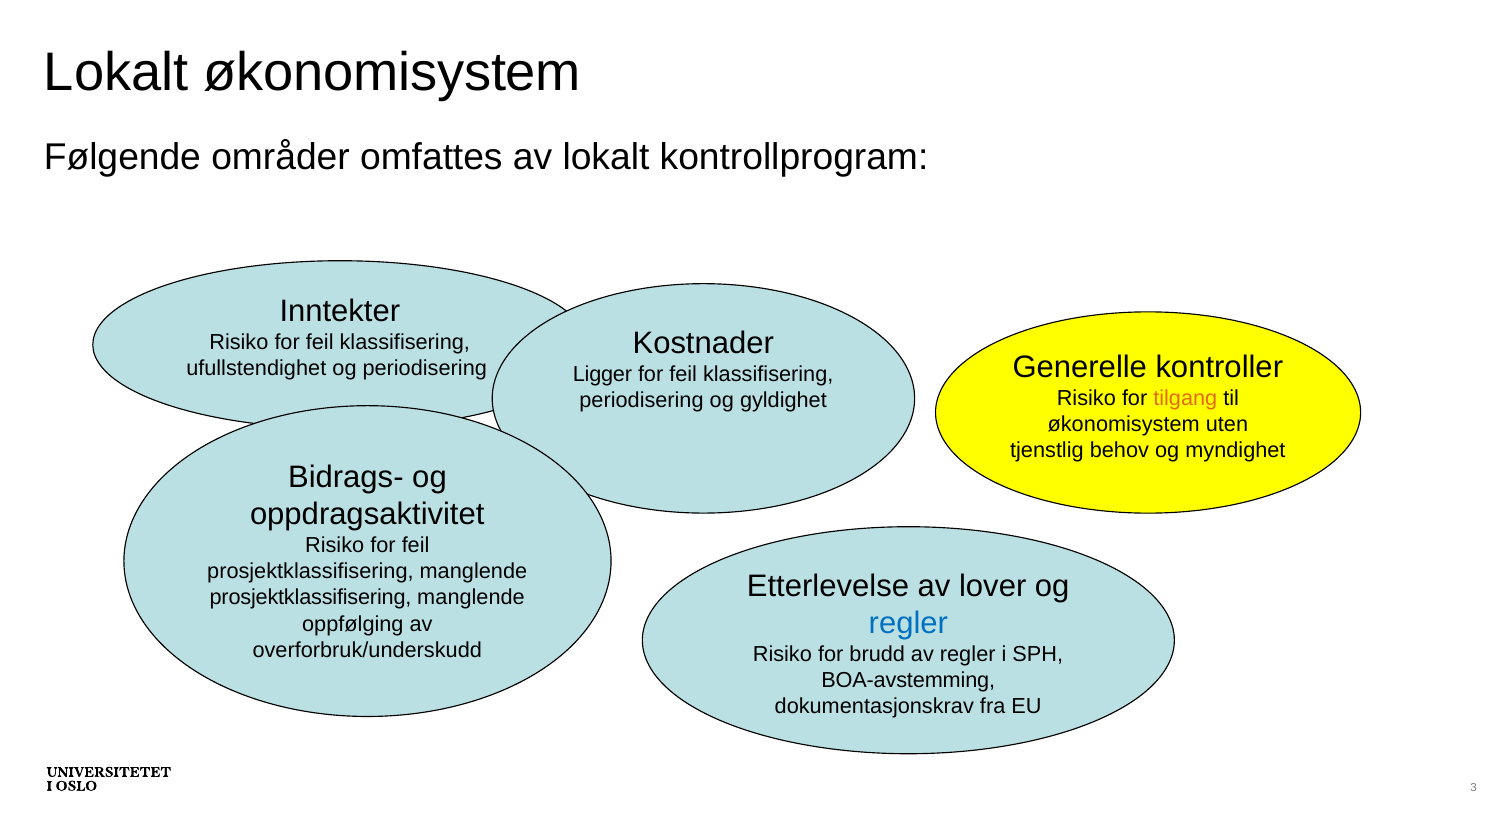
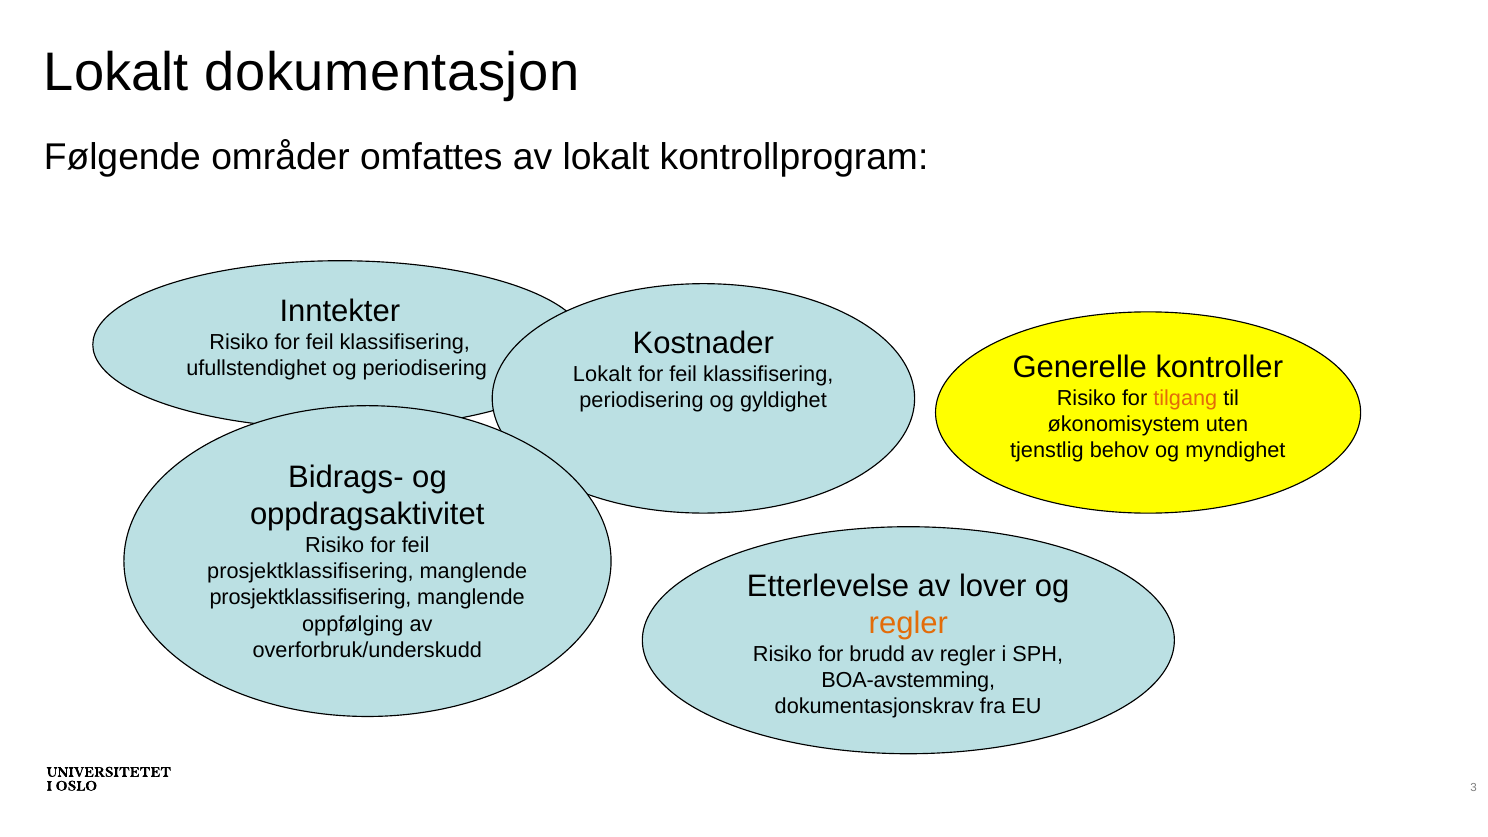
Lokalt økonomisystem: økonomisystem -> dokumentasjon (392, 73)
Ligger: Ligger -> Lokalt (602, 375)
regler colour: blue -> orange (908, 624)
